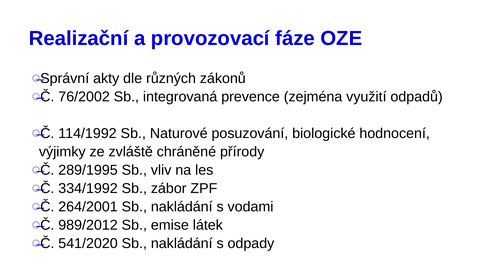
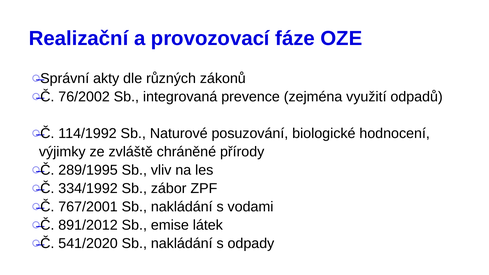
264/2001: 264/2001 -> 767/2001 (88, 207)
989/2012: 989/2012 -> 891/2012 (88, 225)
